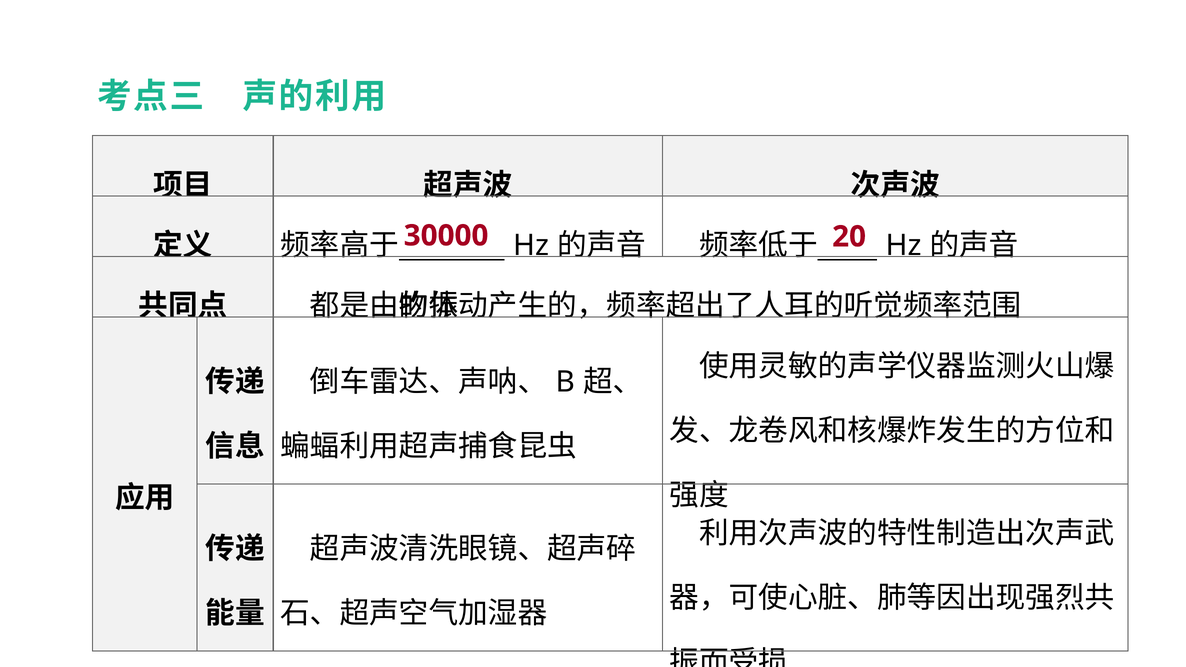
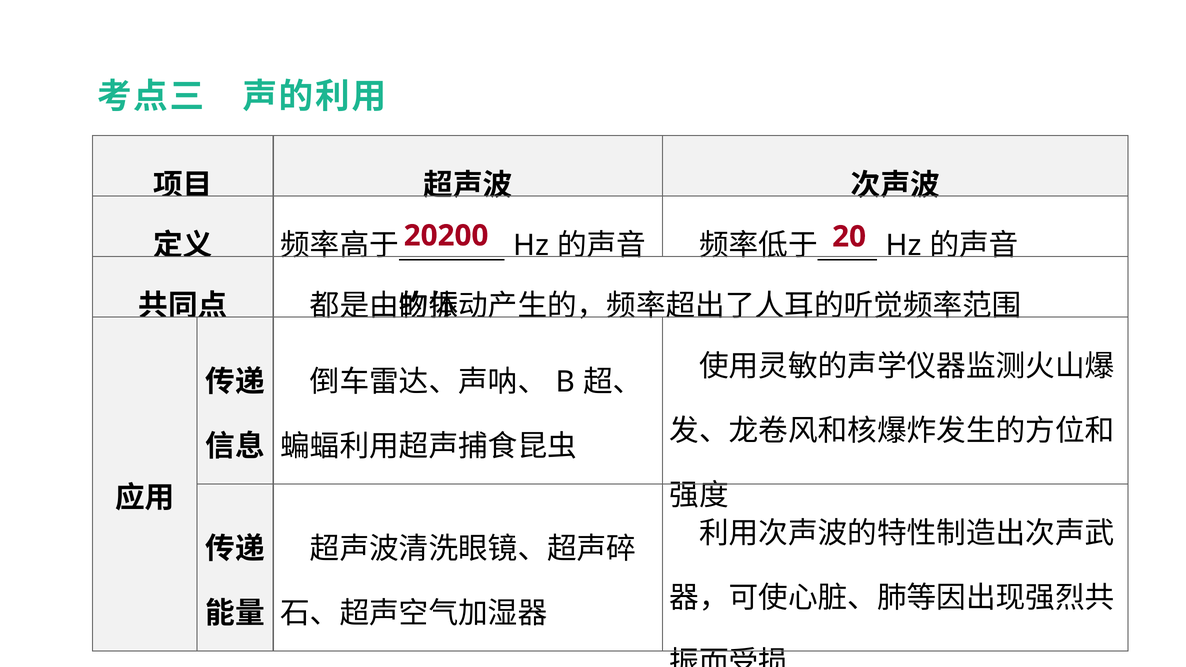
30000: 30000 -> 20200 (446, 236)
